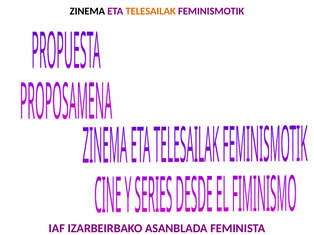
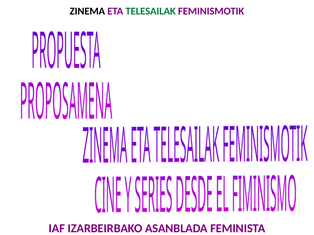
TELESAILAK colour: orange -> green (151, 11)
